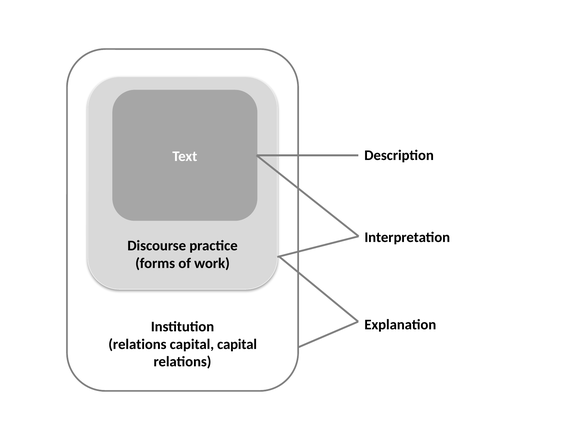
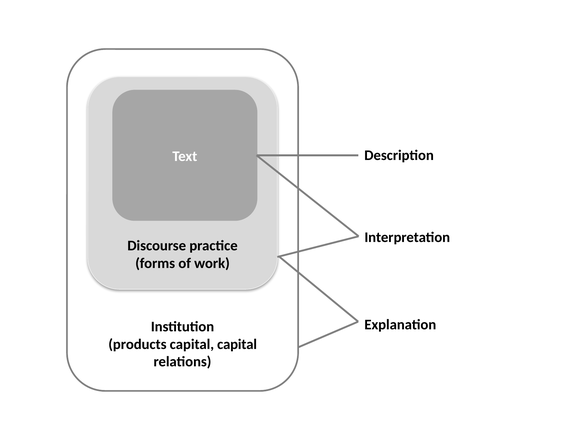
relations: relations -> products (137, 344)
